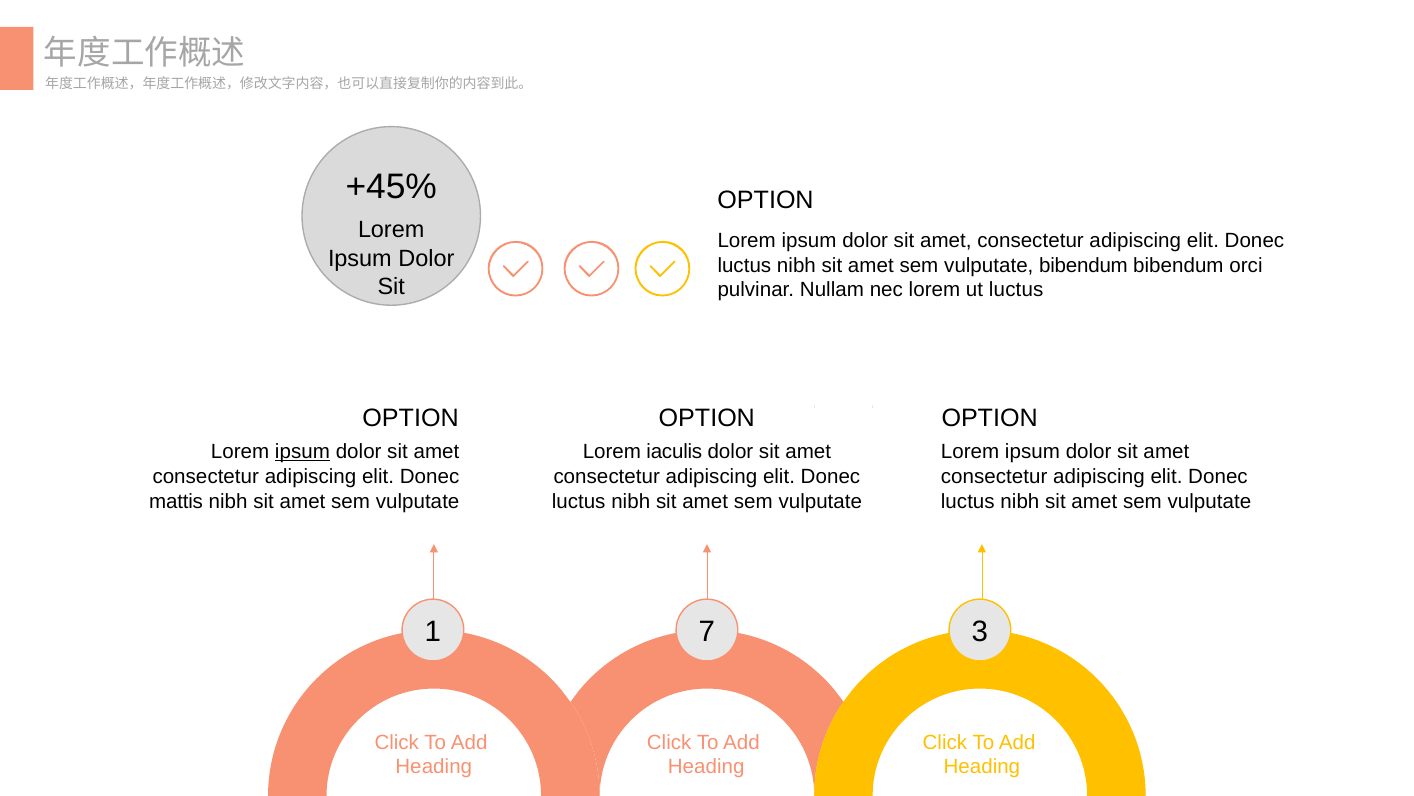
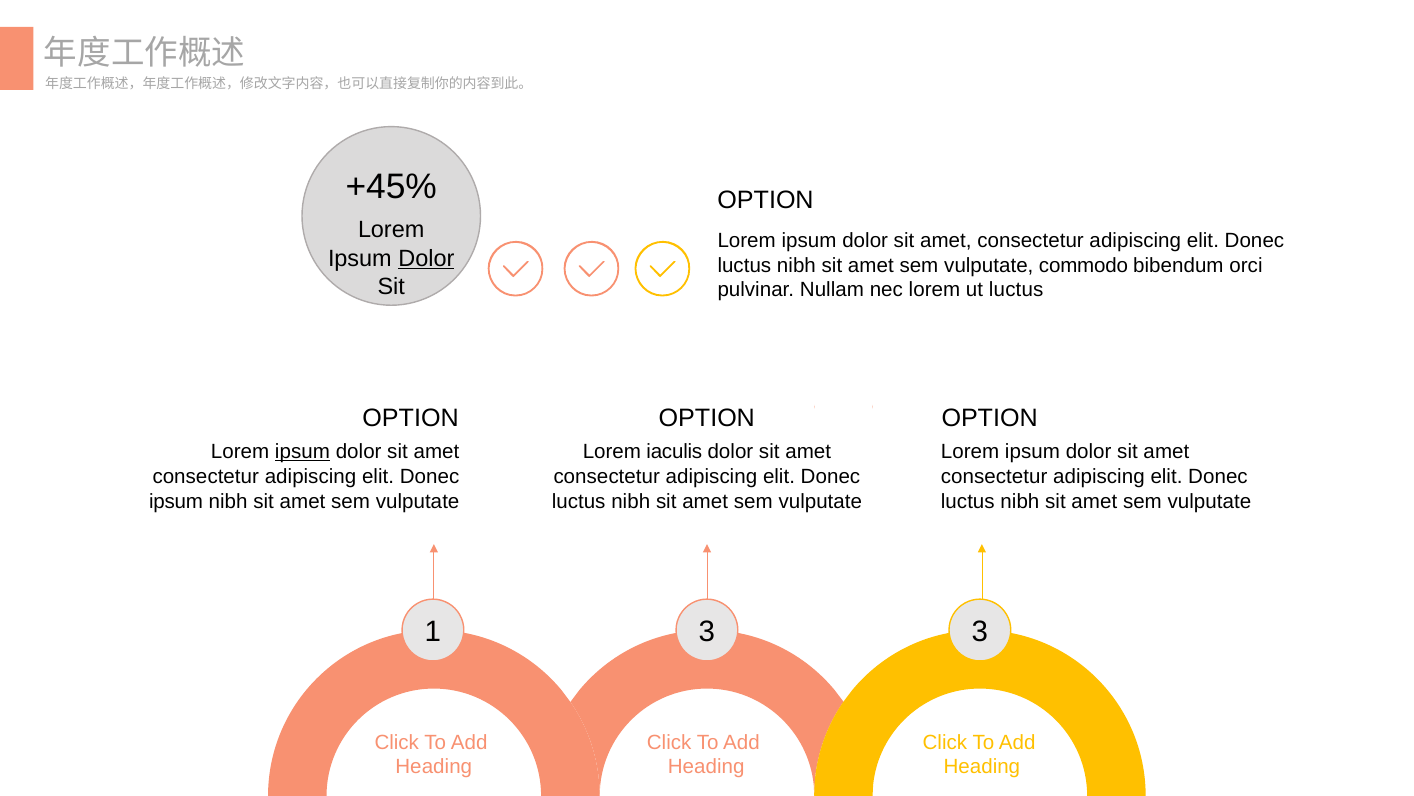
Dolor underline: none -> present (426, 258)
vulputate bibendum: bibendum -> commodo (1083, 265)
mattis: mattis -> ipsum (176, 501)
1 7: 7 -> 3 (707, 632)
